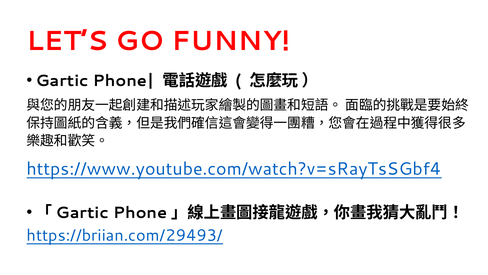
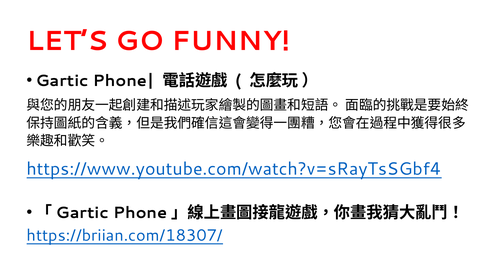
https://briian.com/29493/: https://briian.com/29493/ -> https://briian.com/18307/ (125, 235)
